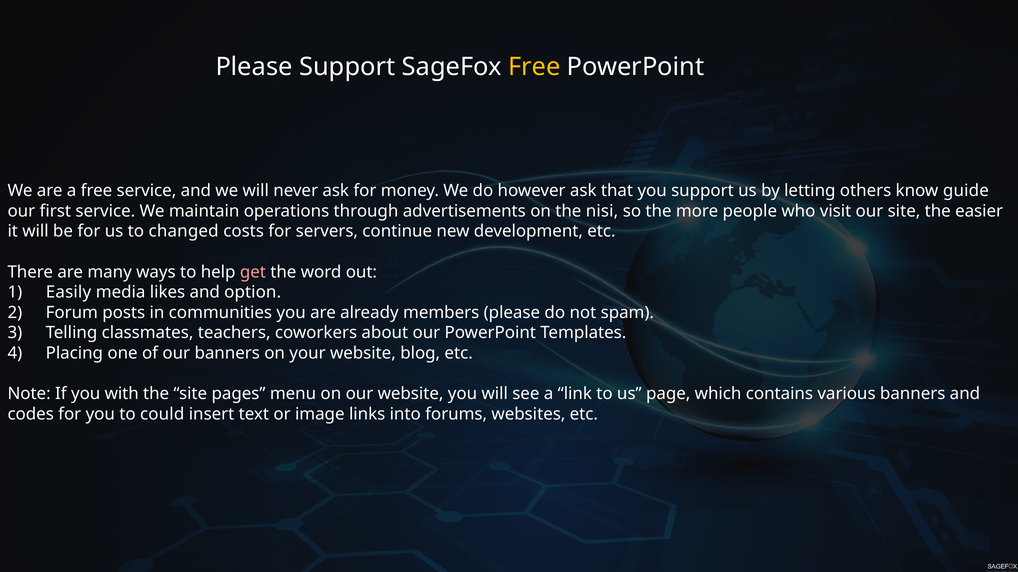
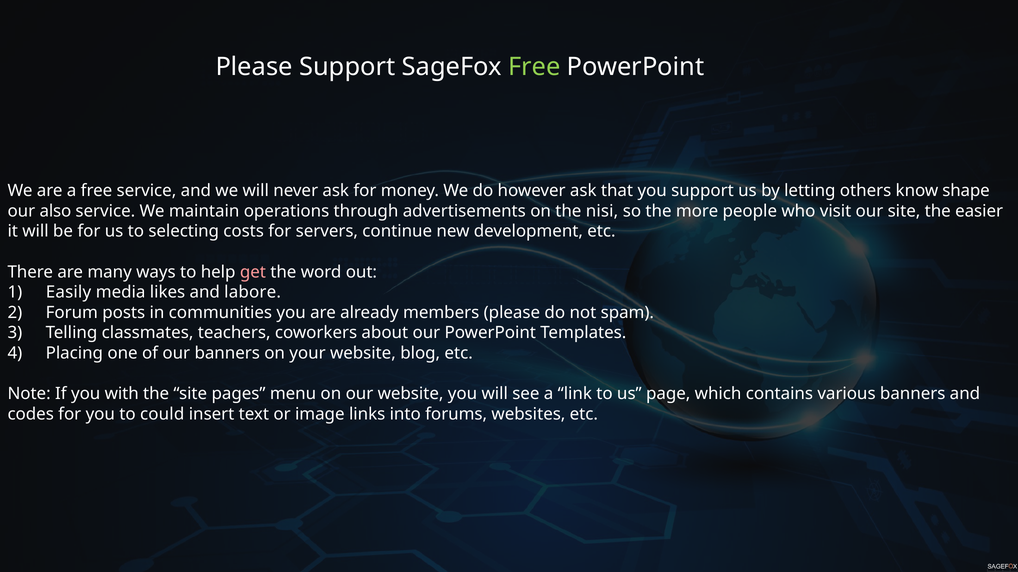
Free colour: yellow -> light green (534, 67)
guide: guide -> shape (966, 191)
first: first -> also (55, 211)
changed: changed -> selecting (184, 232)
option: option -> labore (253, 293)
